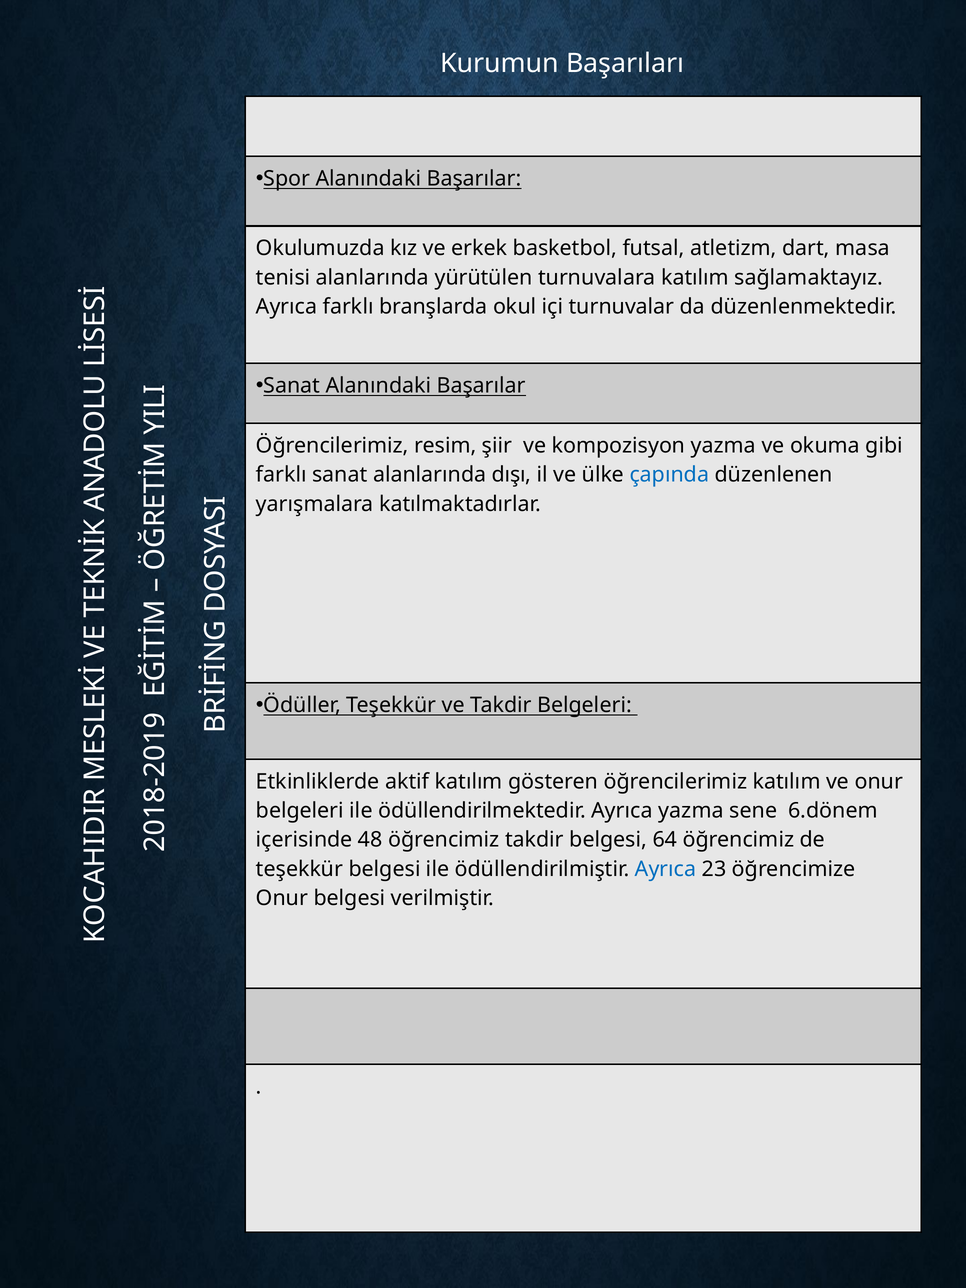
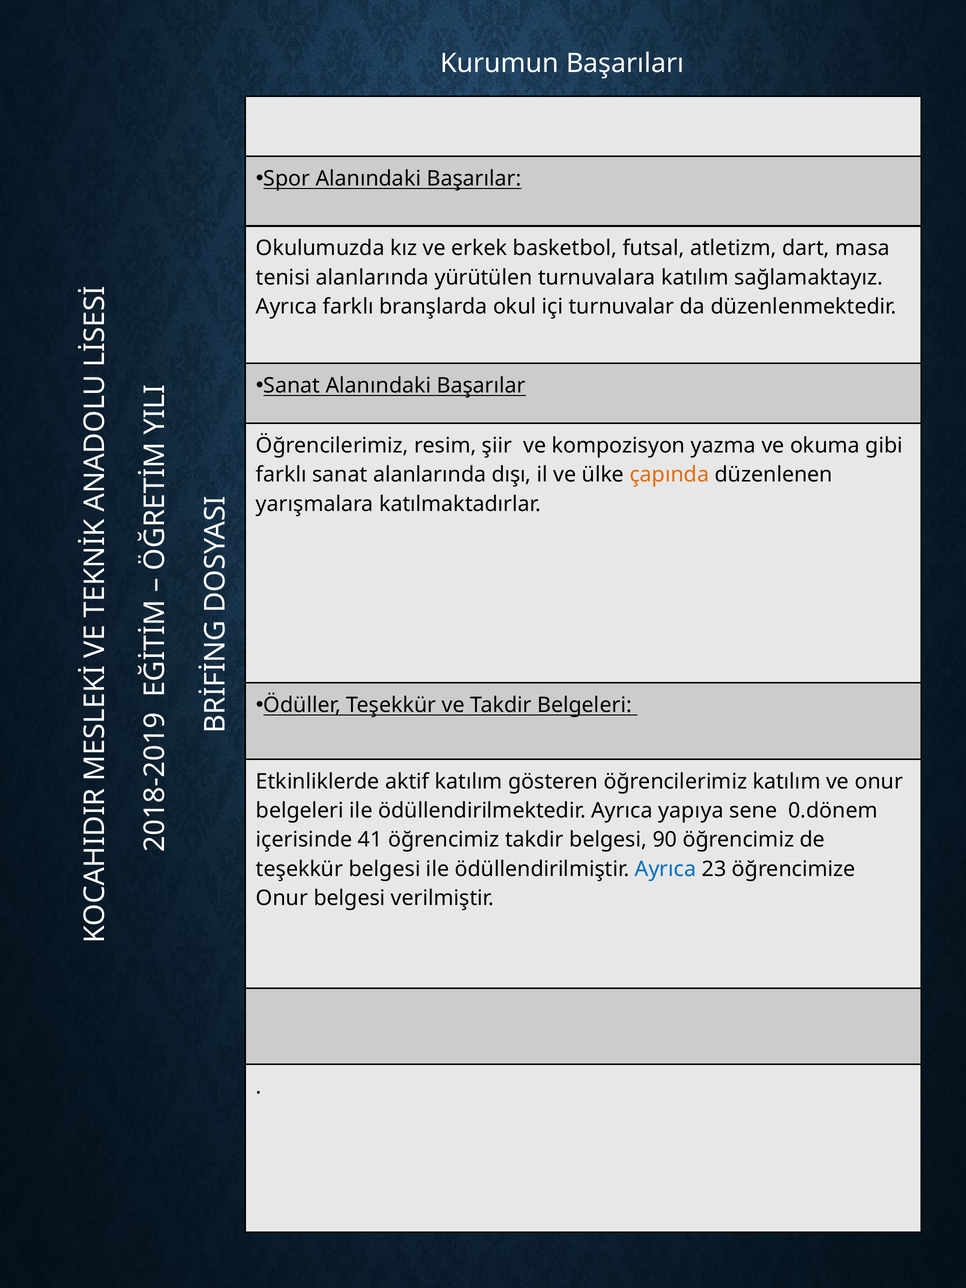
çapında colour: blue -> orange (669, 475)
Ayrıca yazma: yazma -> yapıya (691, 811)
6.dönem: 6.dönem -> 0.dönem (833, 811)
48: 48 -> 41 (370, 840)
64: 64 -> 90 (665, 840)
